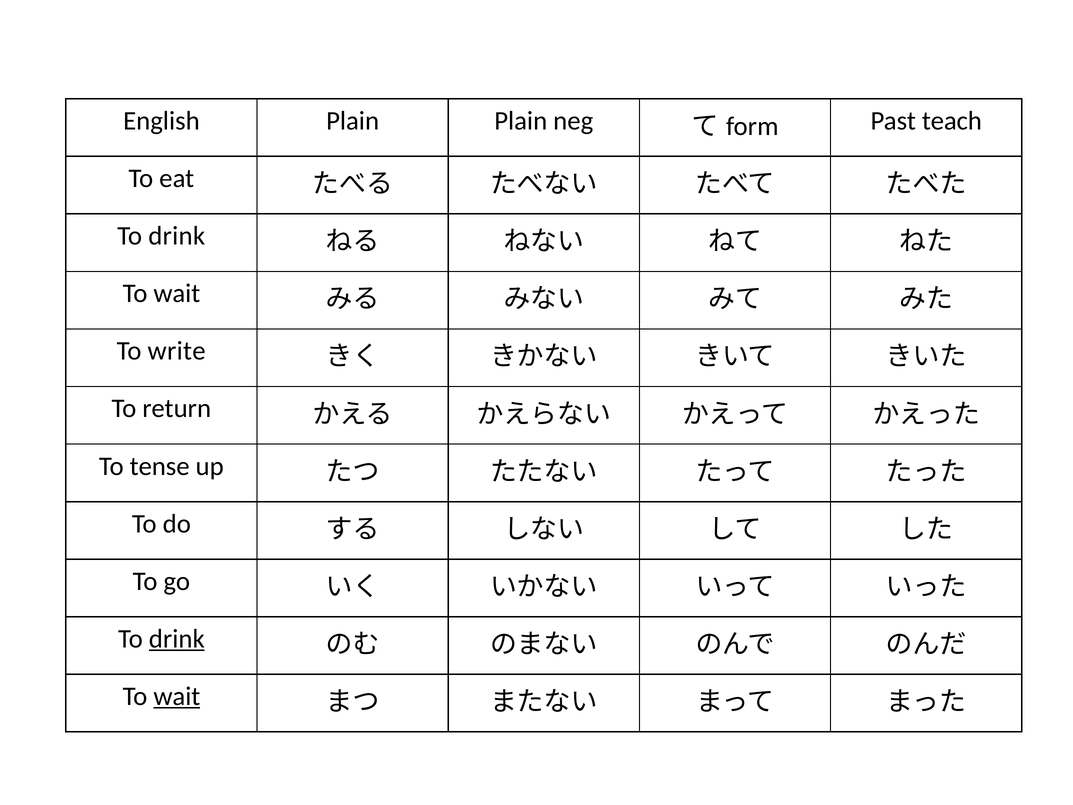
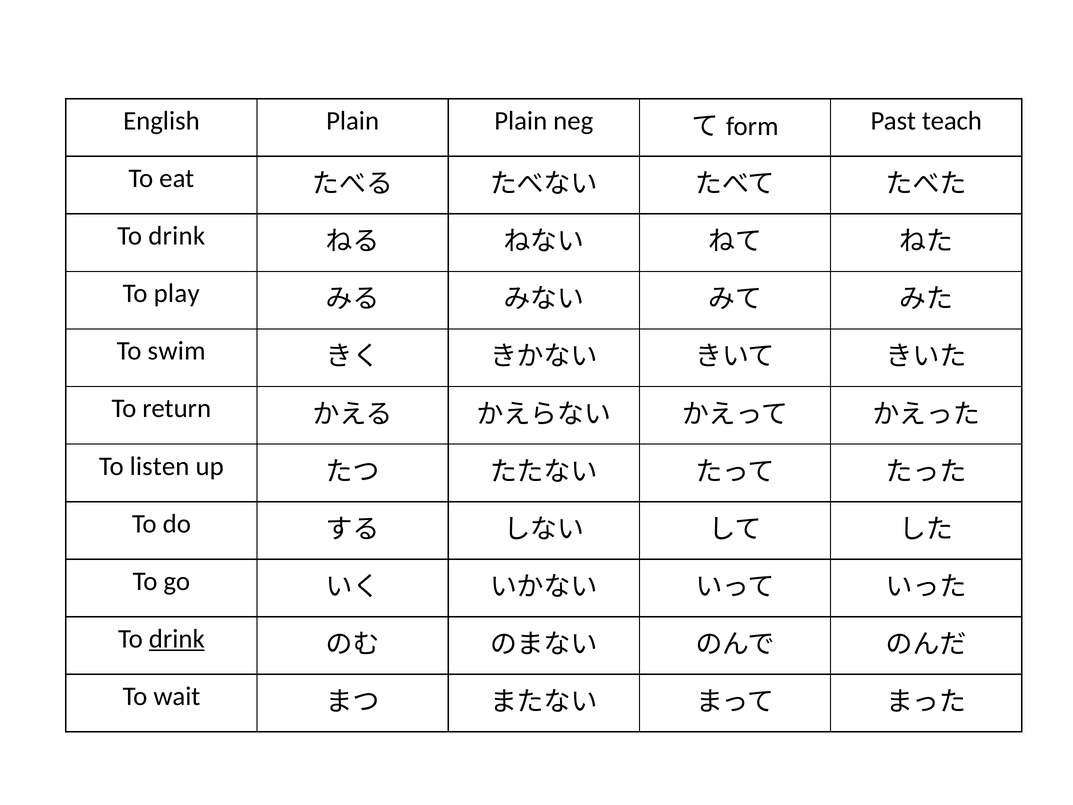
wait: wait -> play (177, 293)
write: write -> swim (177, 351)
tense: tense -> listen (160, 466)
wait underline: present -> none (177, 696)
